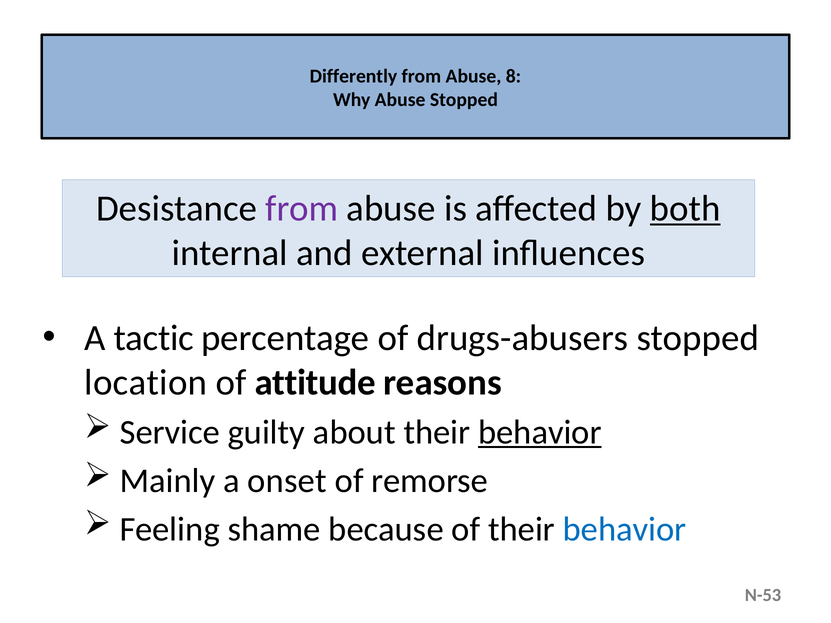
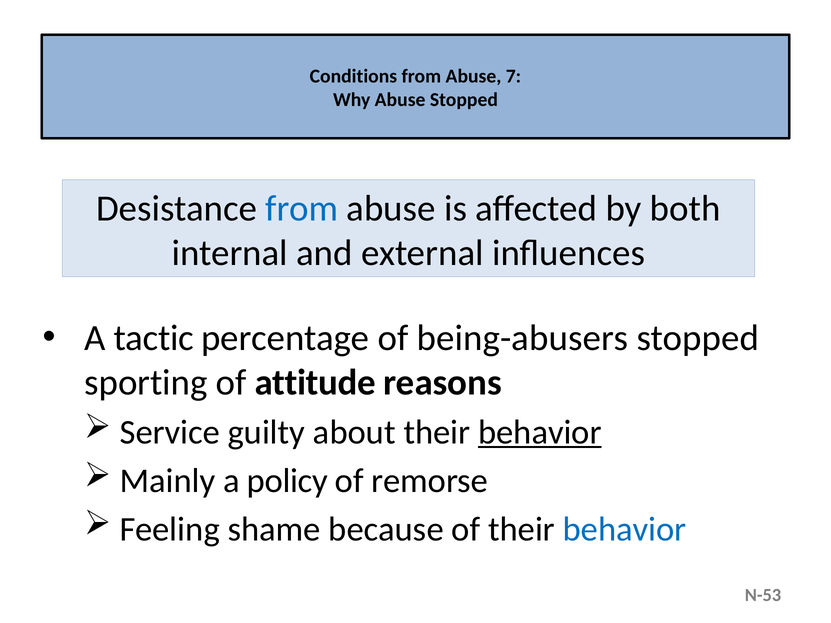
Differently: Differently -> Conditions (353, 76)
8: 8 -> 7 (513, 76)
from colour: purple -> blue (302, 209)
both underline: present -> none (685, 209)
drugs-abusers: drugs-abusers -> being-abusers (523, 338)
location: location -> sporting (146, 383)
onset: onset -> policy (287, 481)
